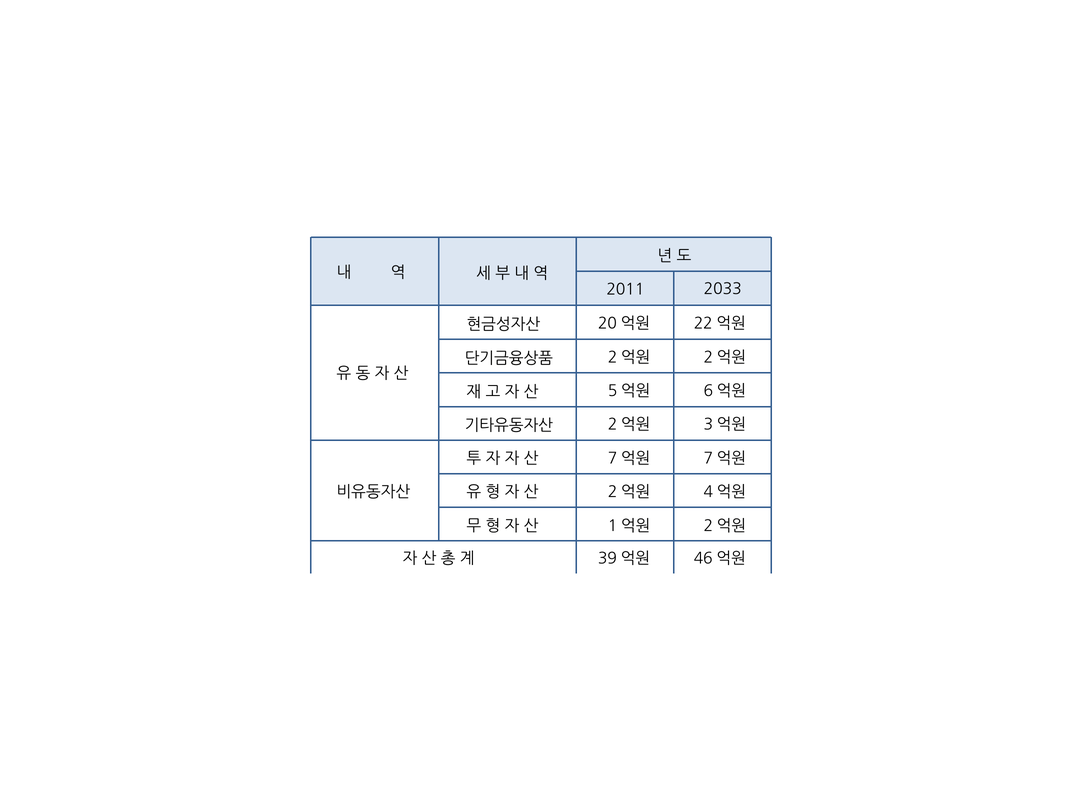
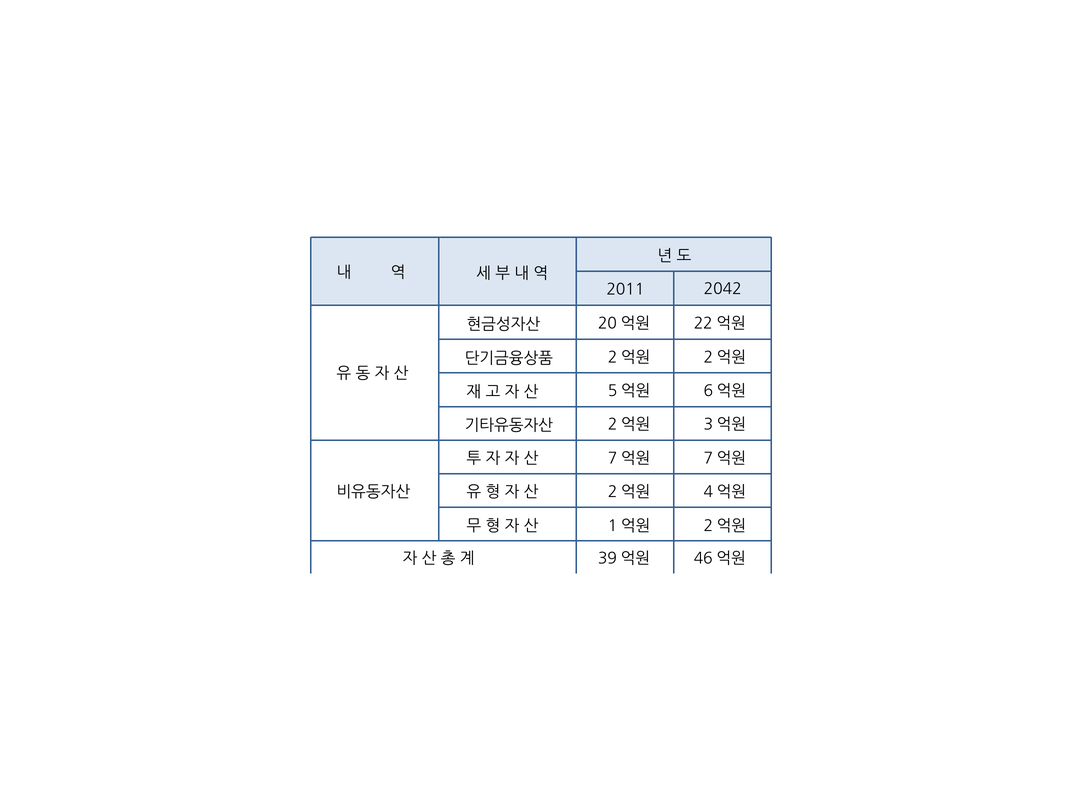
2033: 2033 -> 2042 (723, 289)
